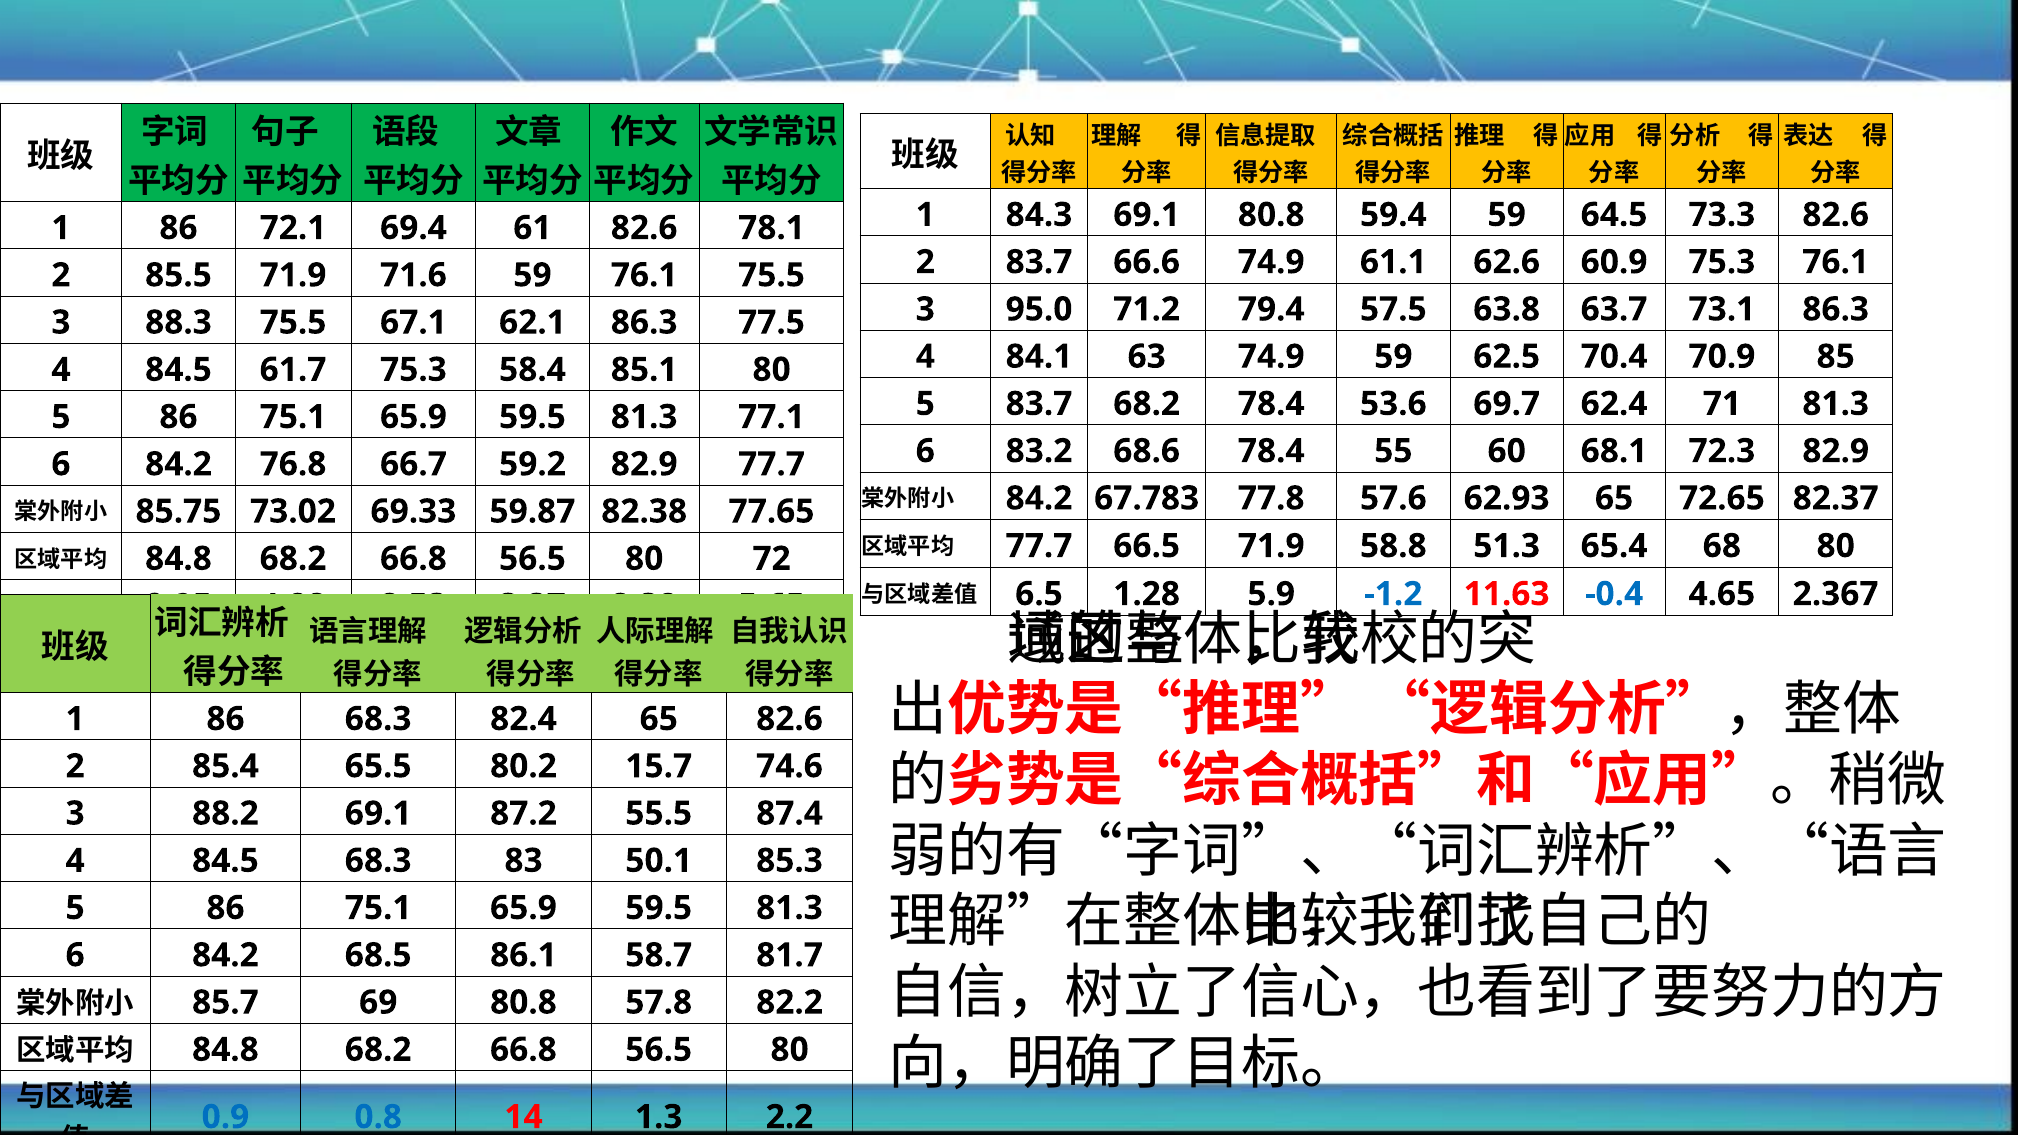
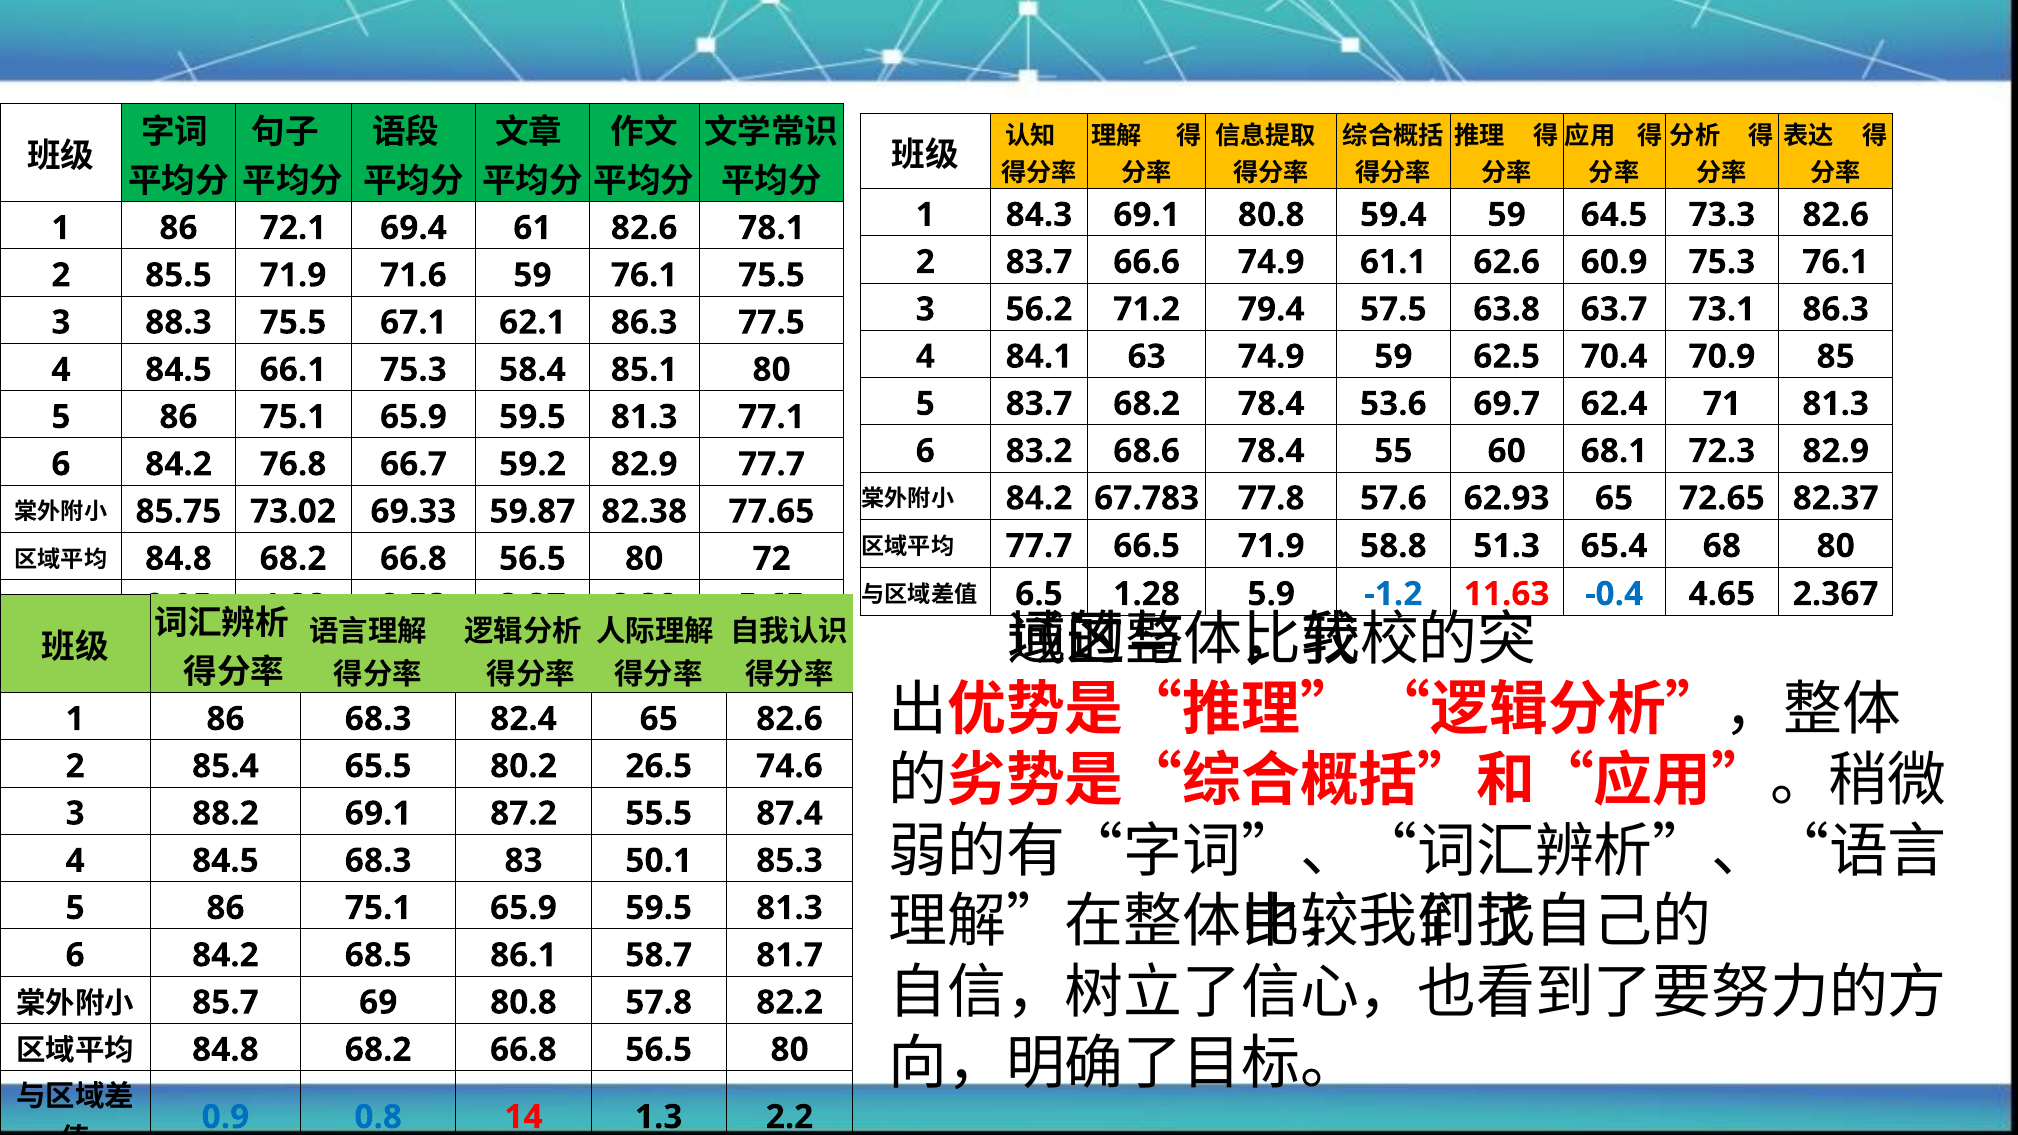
95.0: 95.0 -> 56.2 (1039, 309)
61.7: 61.7 -> 66.1 (293, 370)
15.7: 15.7 -> 26.5 (659, 766)
